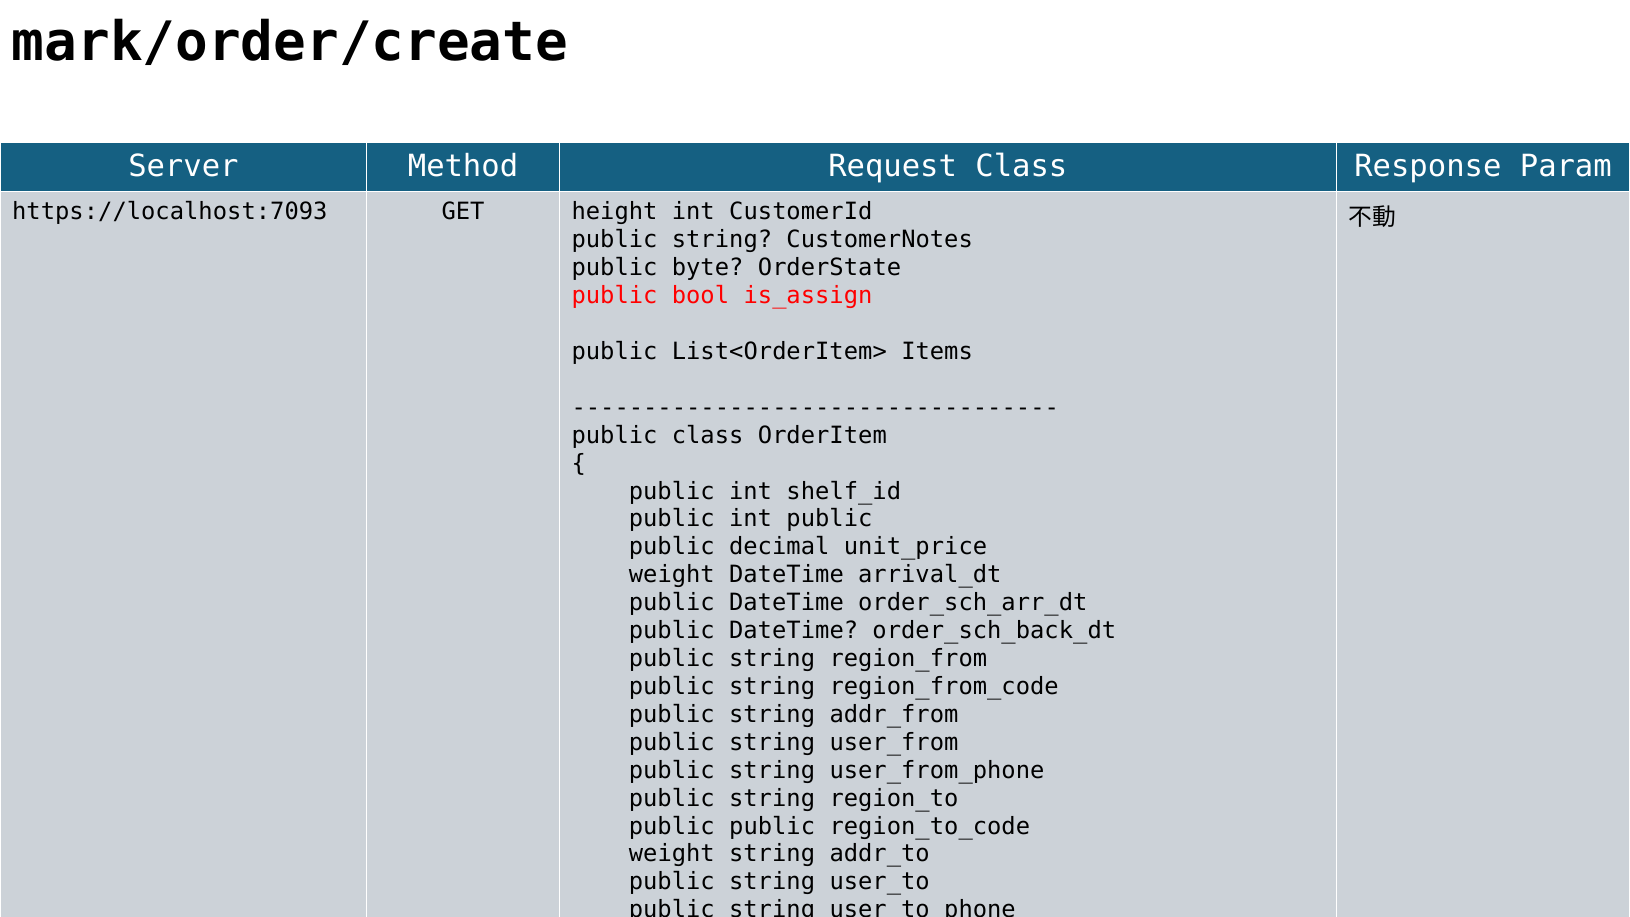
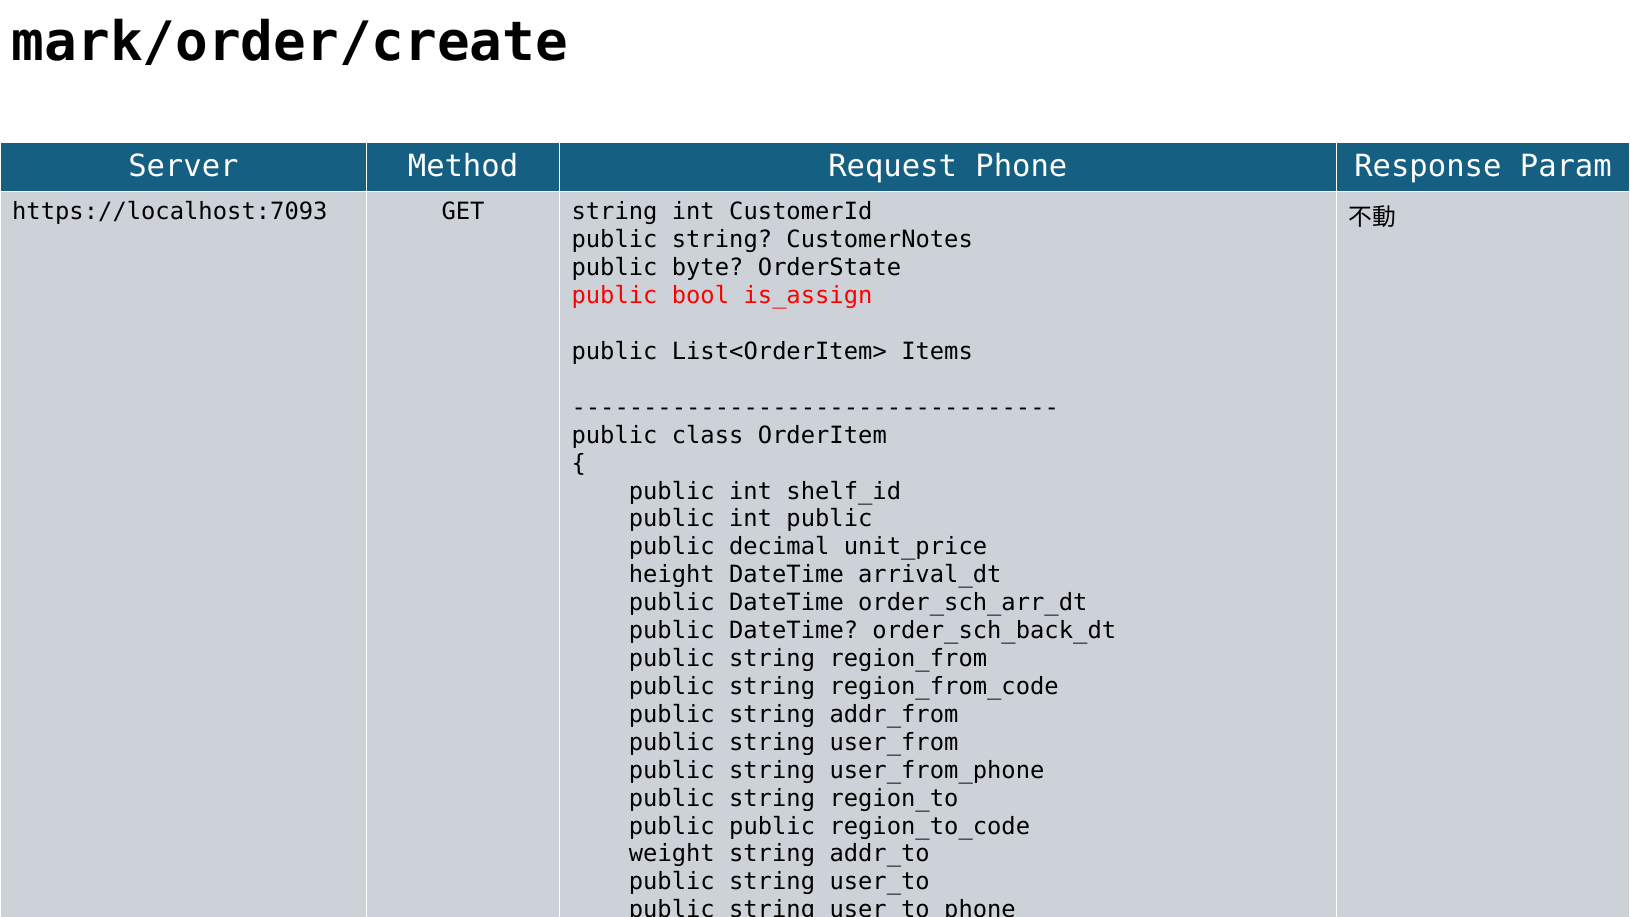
Request Class: Class -> Phone (1021, 166)
GET height: height -> string (615, 212)
weight: weight -> height (672, 575)
